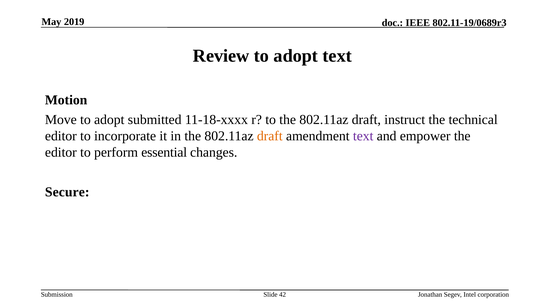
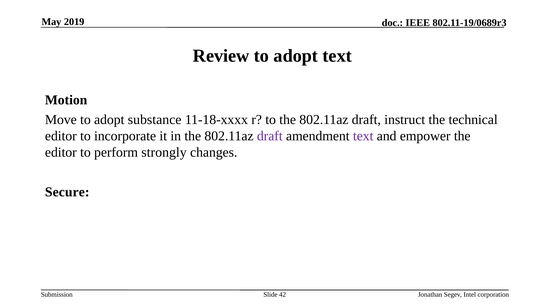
submitted: submitted -> substance (155, 120)
draft colour: orange -> purple (270, 136)
essential: essential -> strongly (164, 152)
